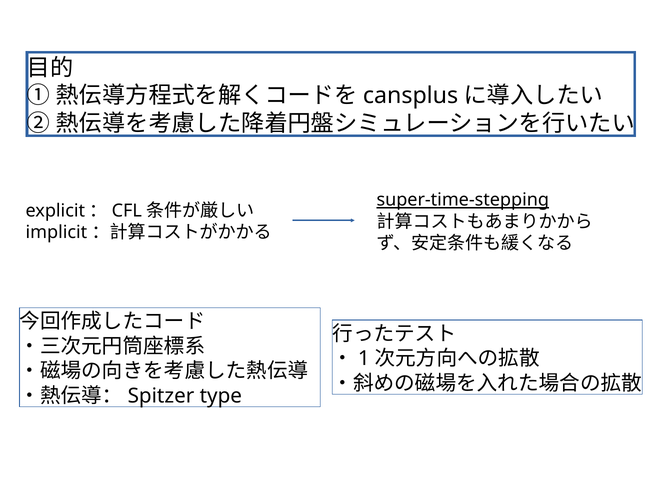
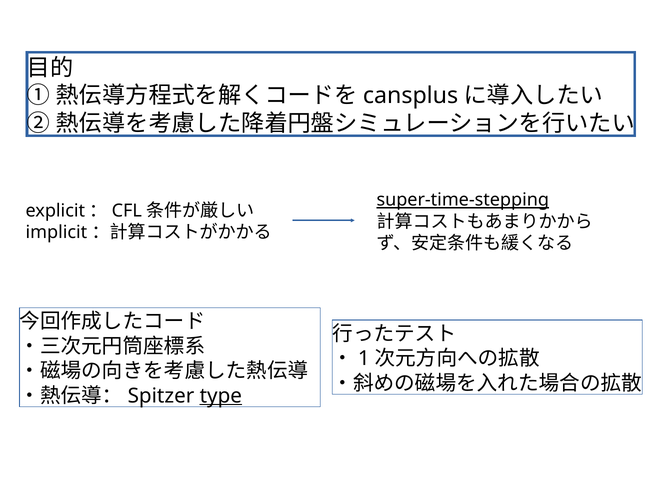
type underline: none -> present (221, 396)
